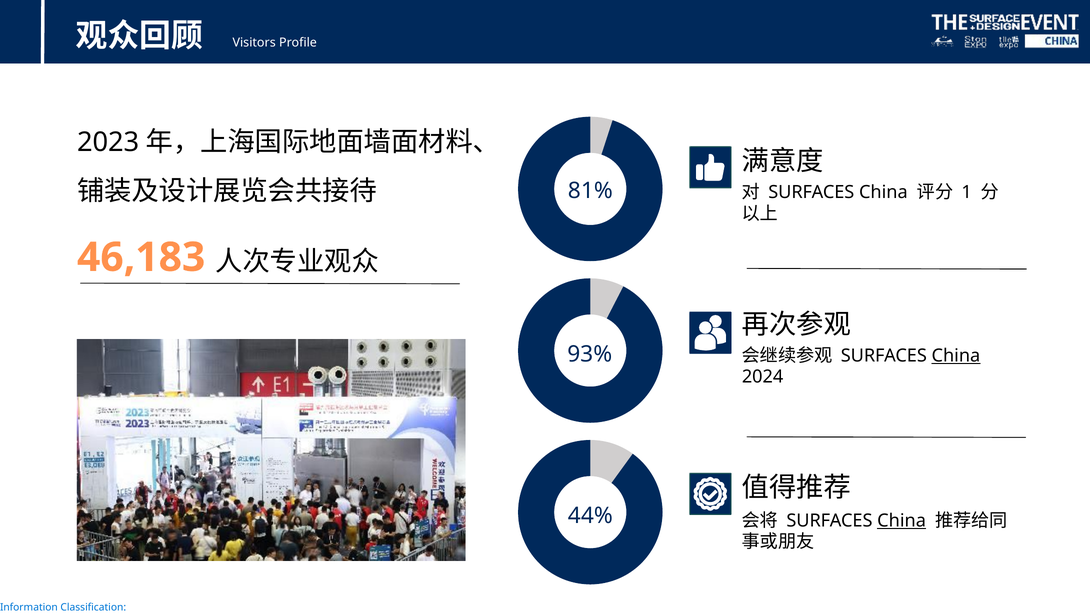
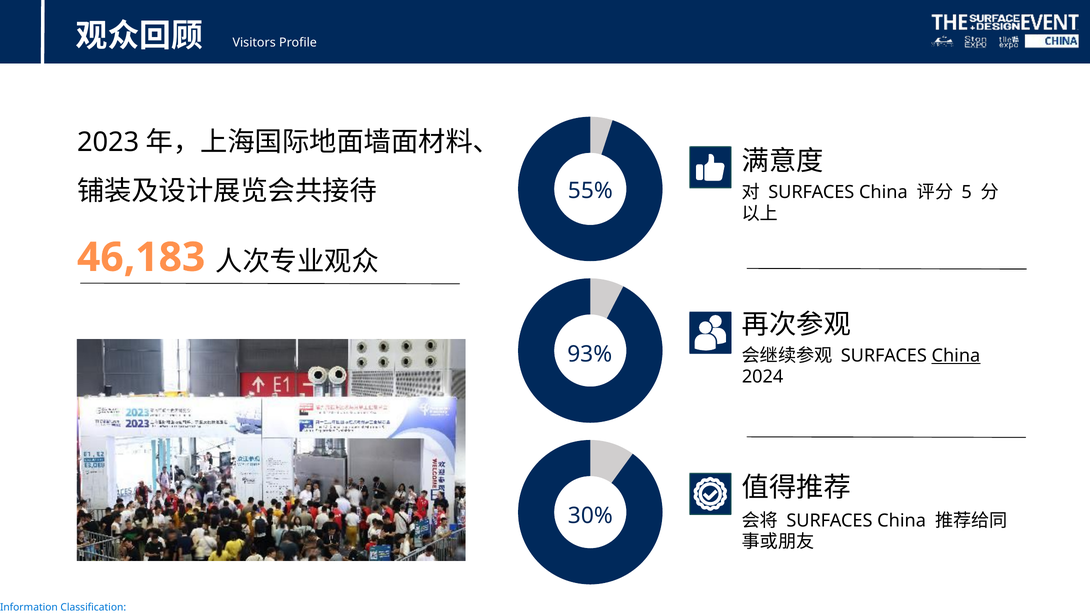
81%: 81% -> 55% (590, 191)
1: 1 -> 5 (967, 192)
44%: 44% -> 30% (590, 516)
China underline: present -> none (902, 521)
